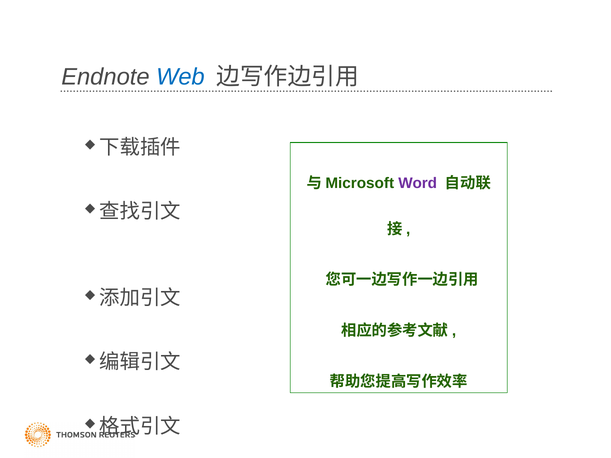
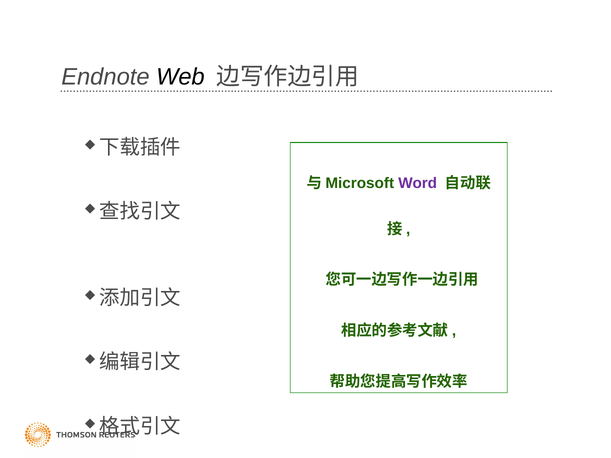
Web colour: blue -> black (180, 77)
